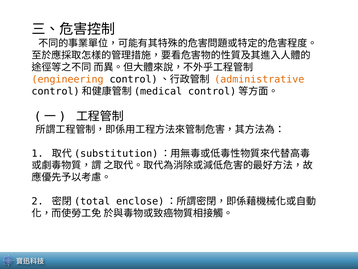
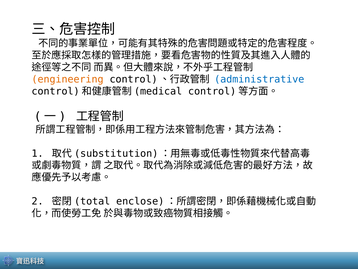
administrative colour: orange -> blue (259, 79)
